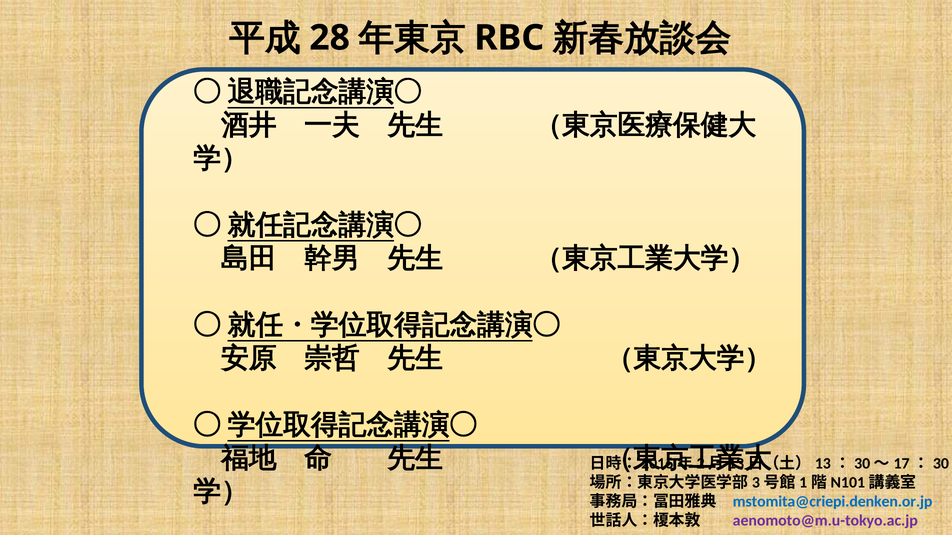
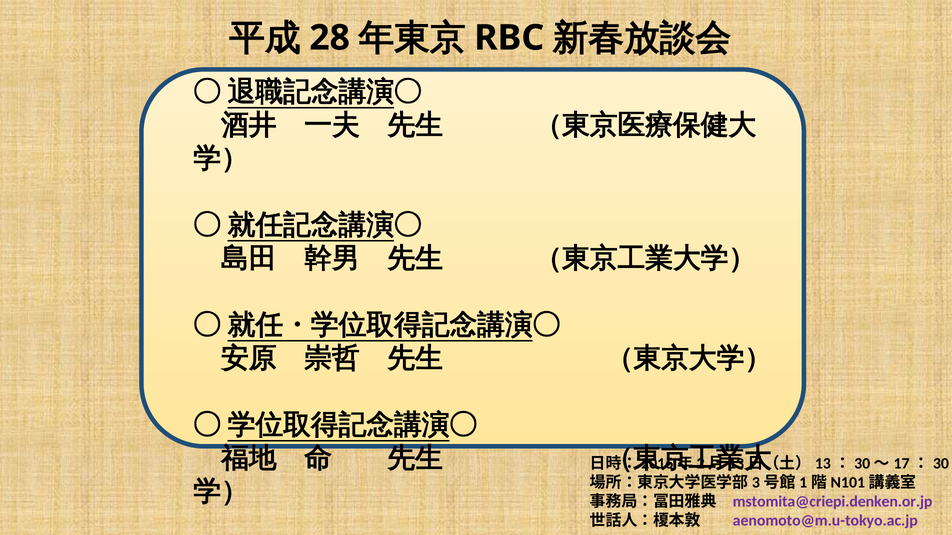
mstomita@criepi.denken.or.jp colour: blue -> purple (833, 502)
